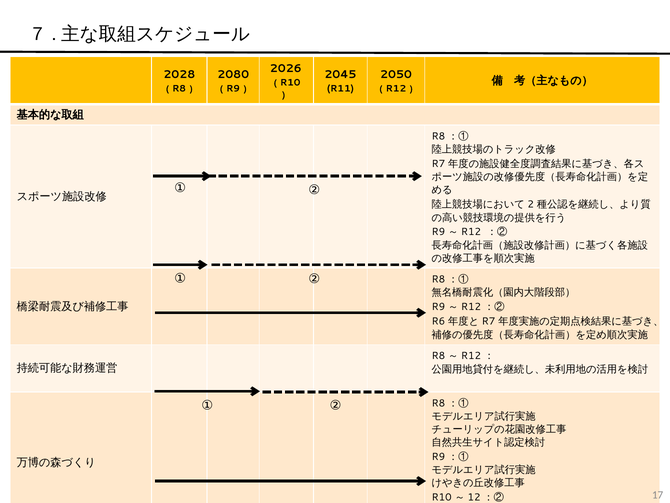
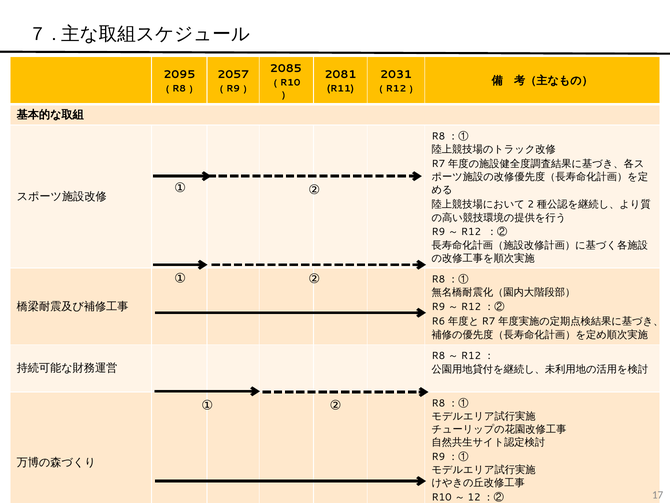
2026: 2026 -> 2085 (286, 68)
2028: 2028 -> 2095 (179, 74)
2080: 2080 -> 2057 (233, 74)
2045: 2045 -> 2081 (340, 74)
2050: 2050 -> 2031 (396, 74)
